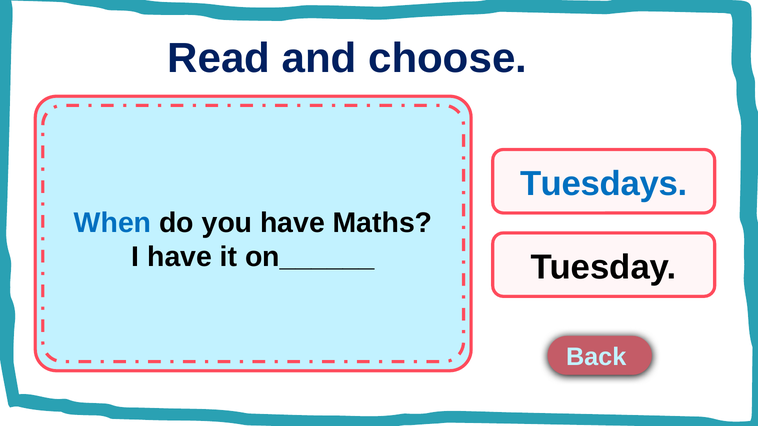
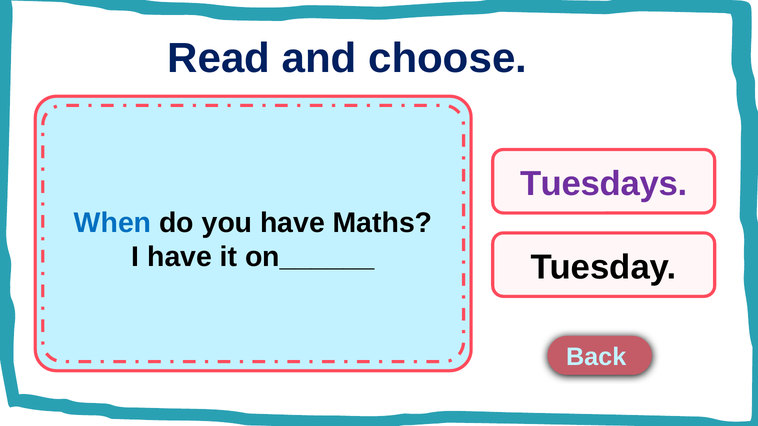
Tuesdays colour: blue -> purple (604, 184)
